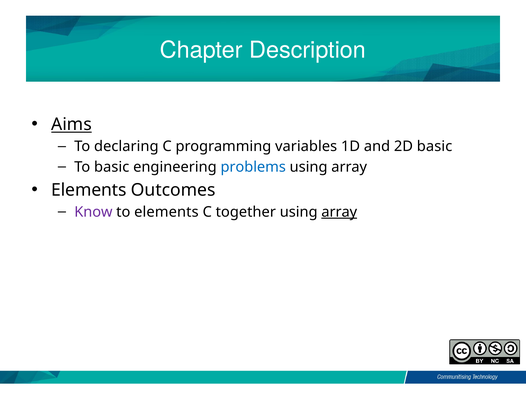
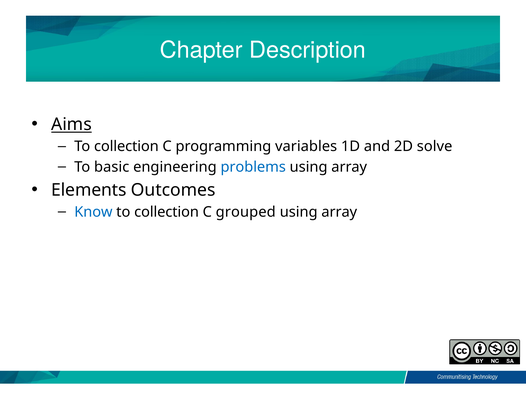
declaring: declaring -> collection (126, 147)
2D basic: basic -> solve (435, 147)
Know colour: purple -> blue (93, 212)
elements: elements -> collection (167, 212)
together: together -> grouped (246, 212)
array underline: present -> none (339, 212)
